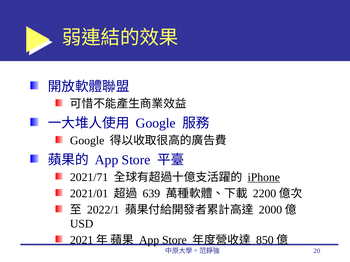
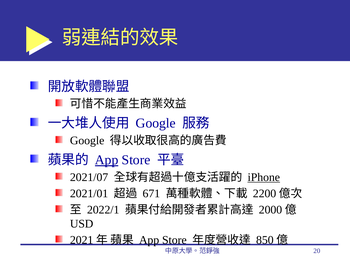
App underline: none -> present (107, 160)
2021/71: 2021/71 -> 2021/07 (89, 178)
639: 639 -> 671 (151, 194)
